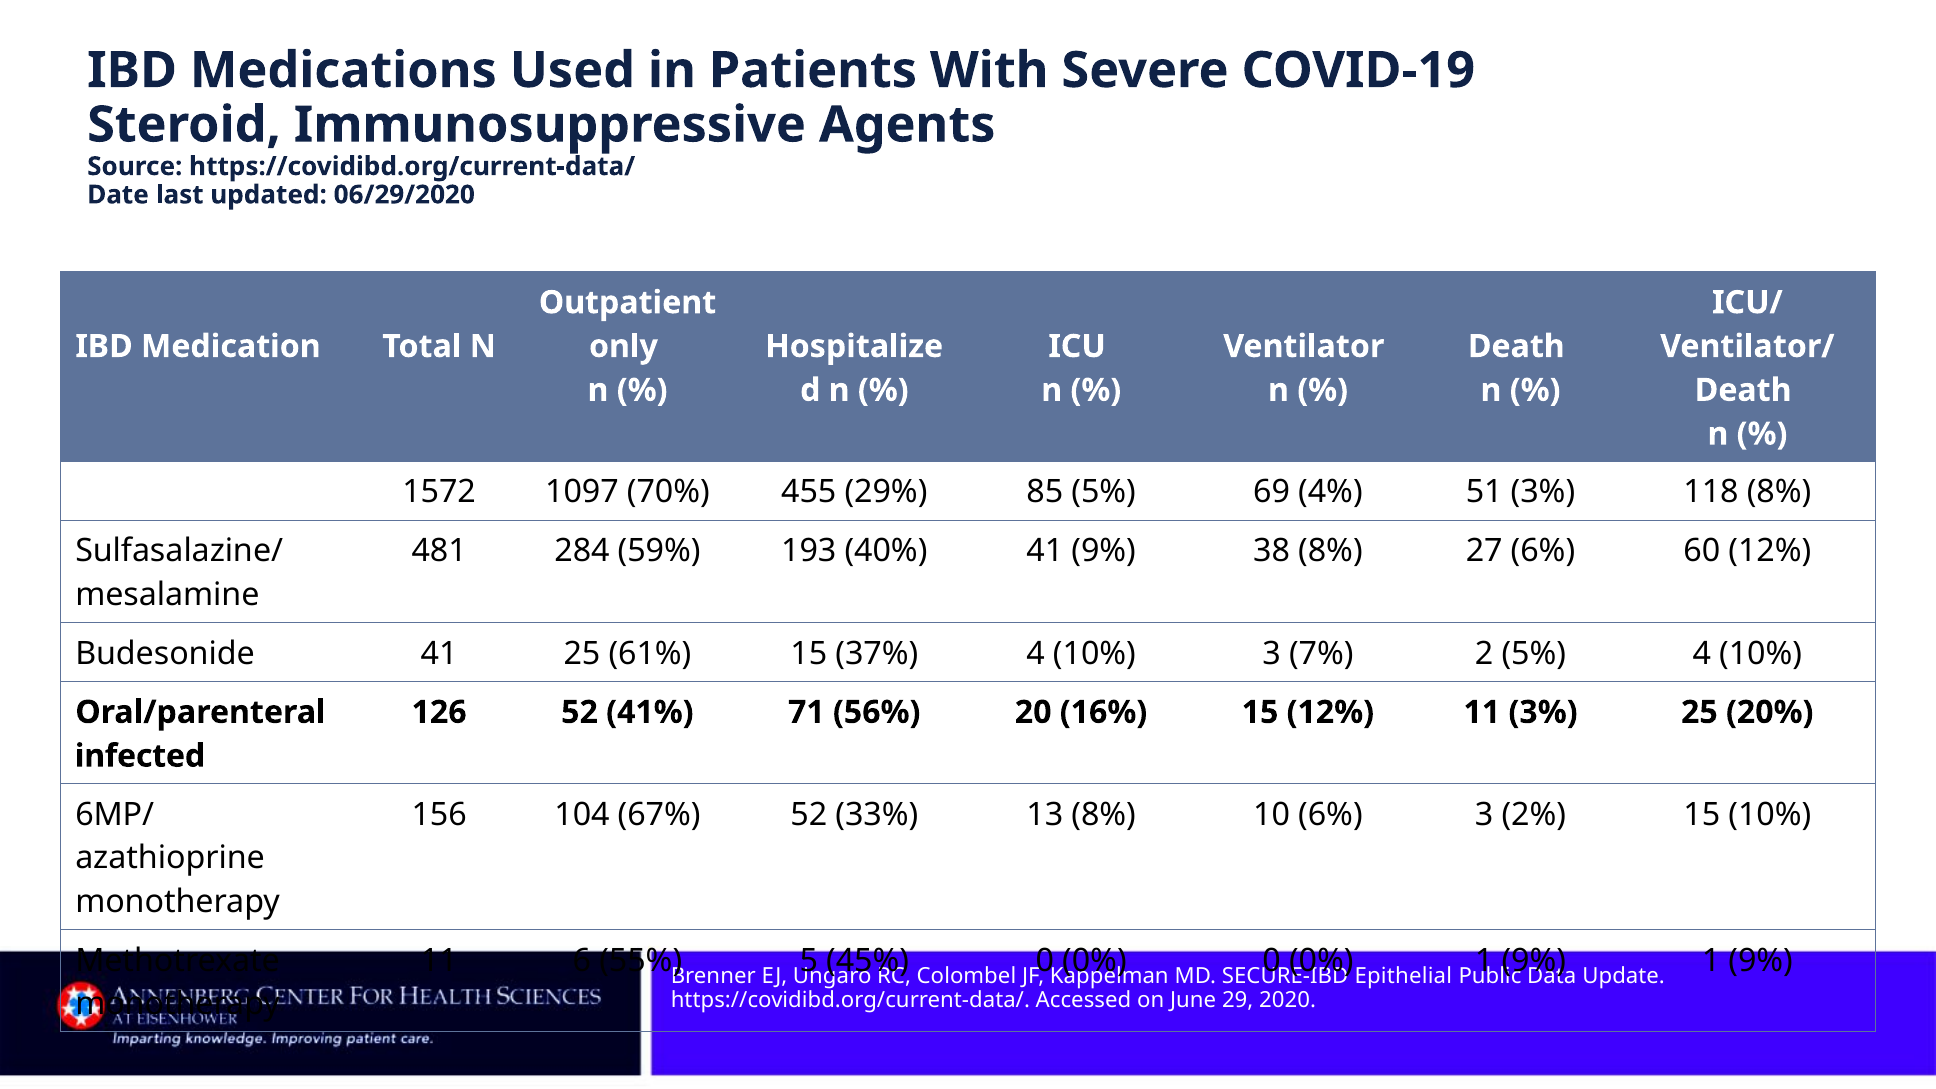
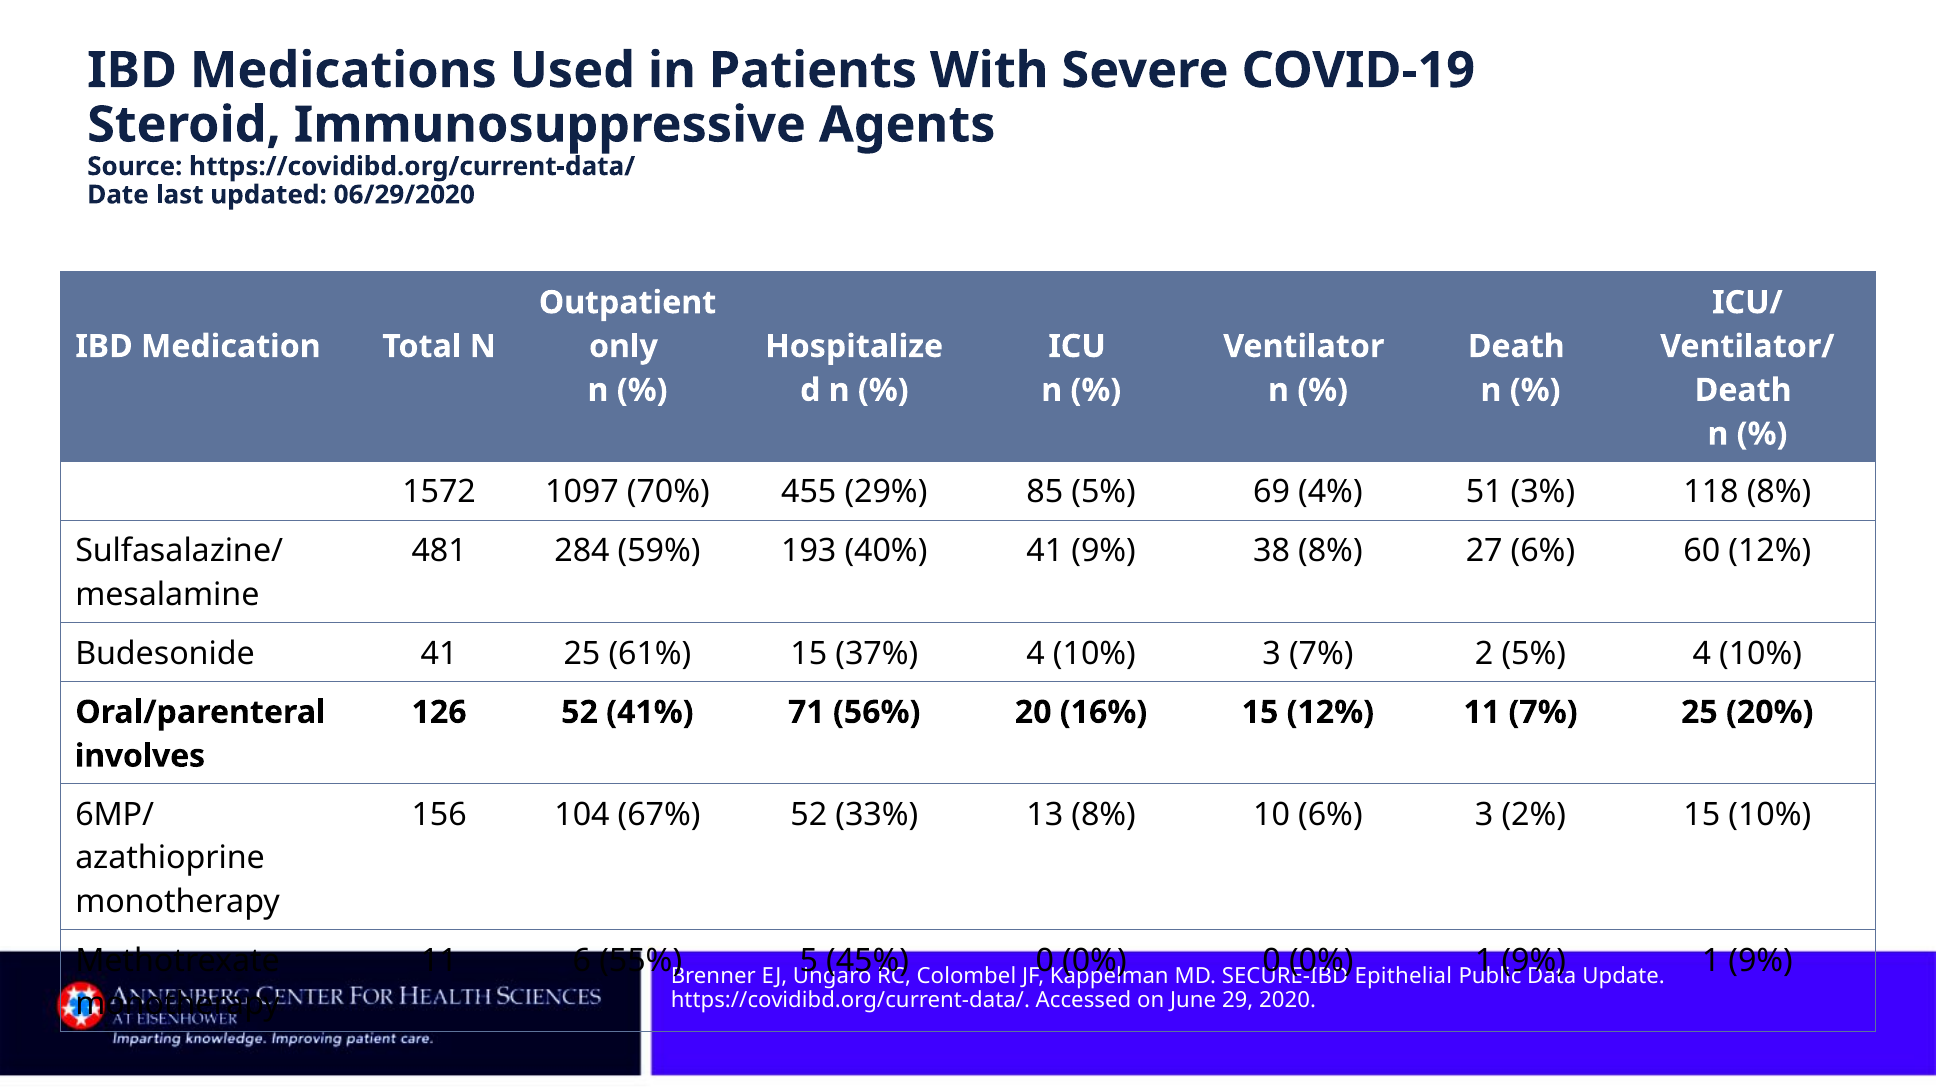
11 3%: 3% -> 7% (1543, 712)
infected: infected -> involves (140, 756)
